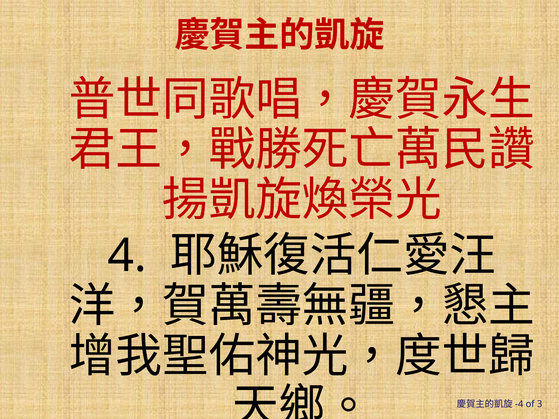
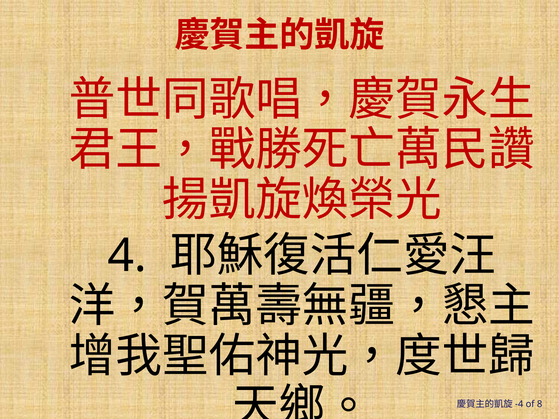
3: 3 -> 8 (540, 404)
